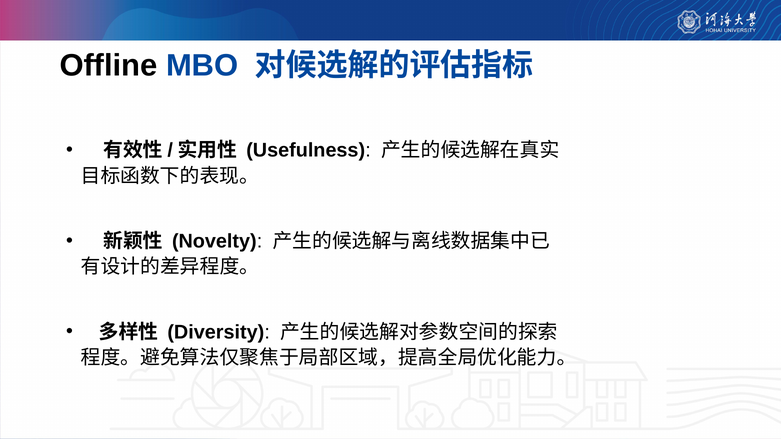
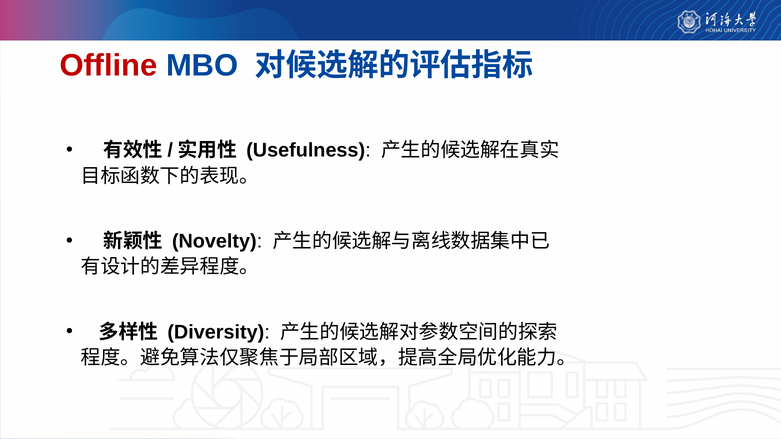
Offline colour: black -> red (109, 66)
